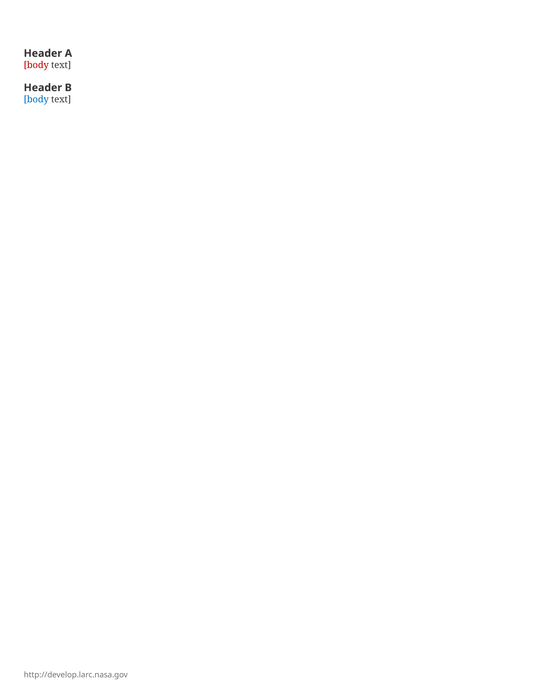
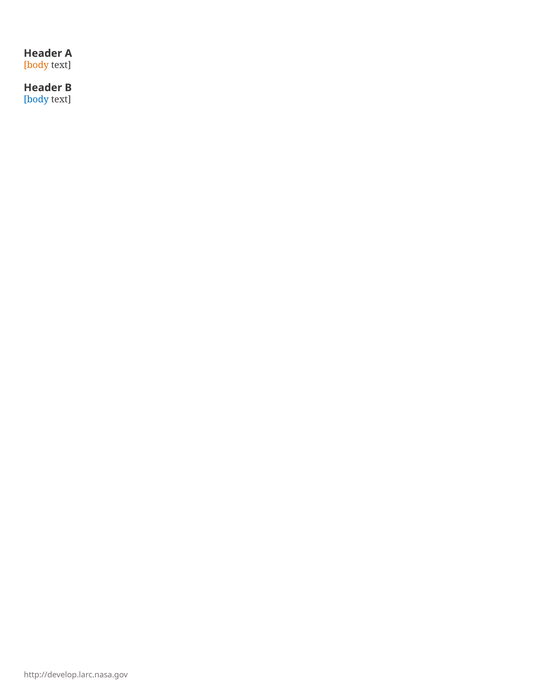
body colour: red -> orange (36, 65)
